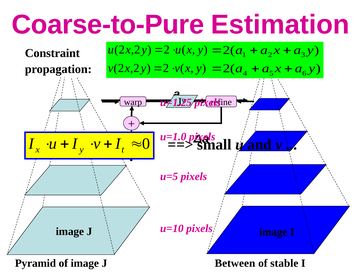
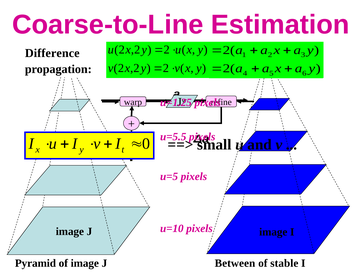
Coarse-to-Pure: Coarse-to-Pure -> Coarse-to-Line (108, 25)
Constraint: Constraint -> Difference (52, 53)
u=1.0: u=1.0 -> u=5.5 (173, 137)
